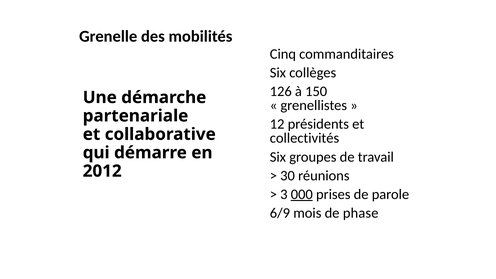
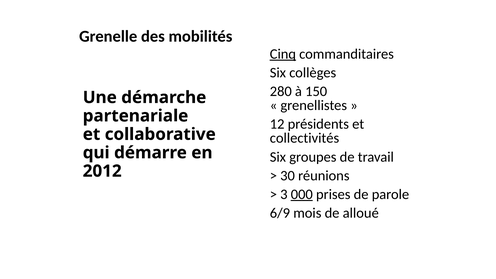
Cinq underline: none -> present (283, 54)
126: 126 -> 280 (281, 91)
phase: phase -> alloué (361, 213)
